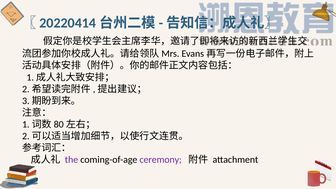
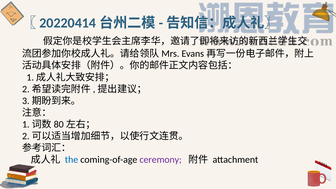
the colour: purple -> blue (72, 160)
